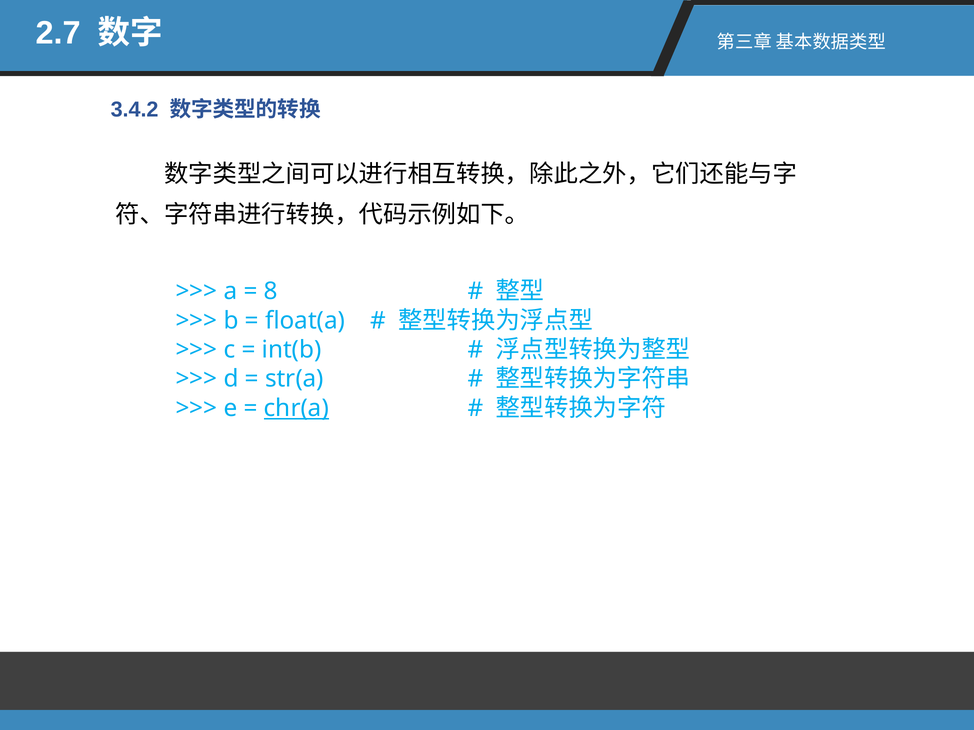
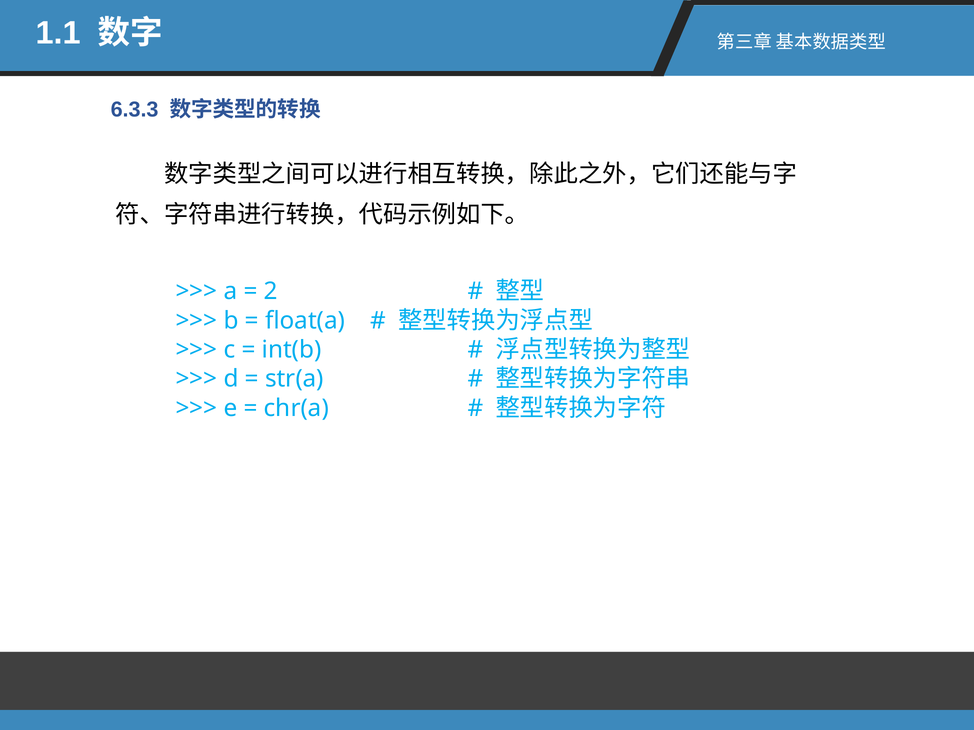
2.7: 2.7 -> 1.1 (58, 33)
3.4.2: 3.4.2 -> 6.3.3 (135, 110)
8: 8 -> 2 (271, 291)
chr(a underline: present -> none (296, 408)
